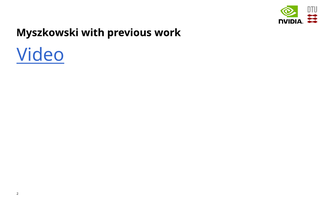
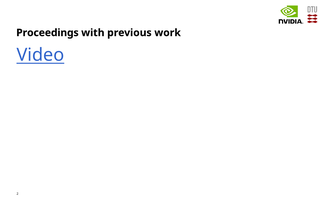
Myszkowski: Myszkowski -> Proceedings (47, 33)
